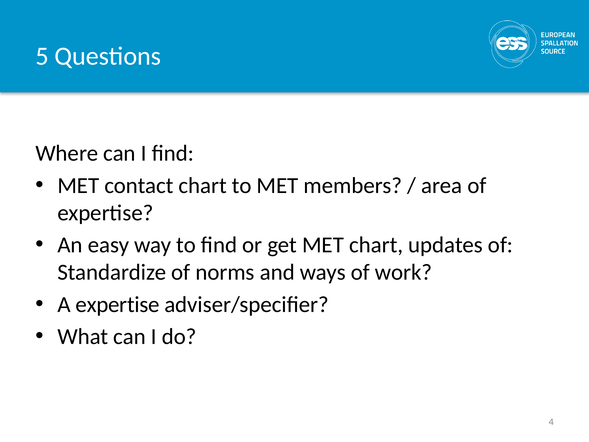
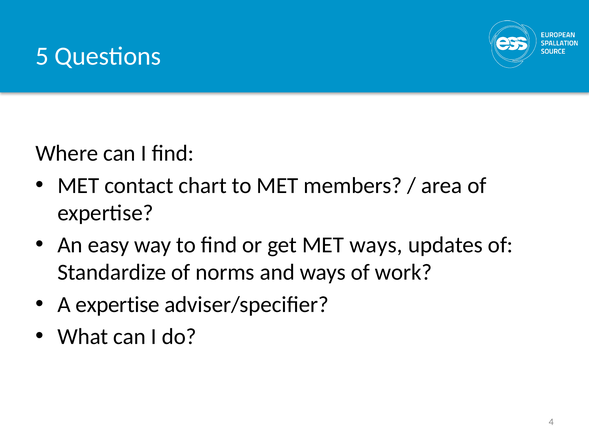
MET chart: chart -> ways (376, 245)
